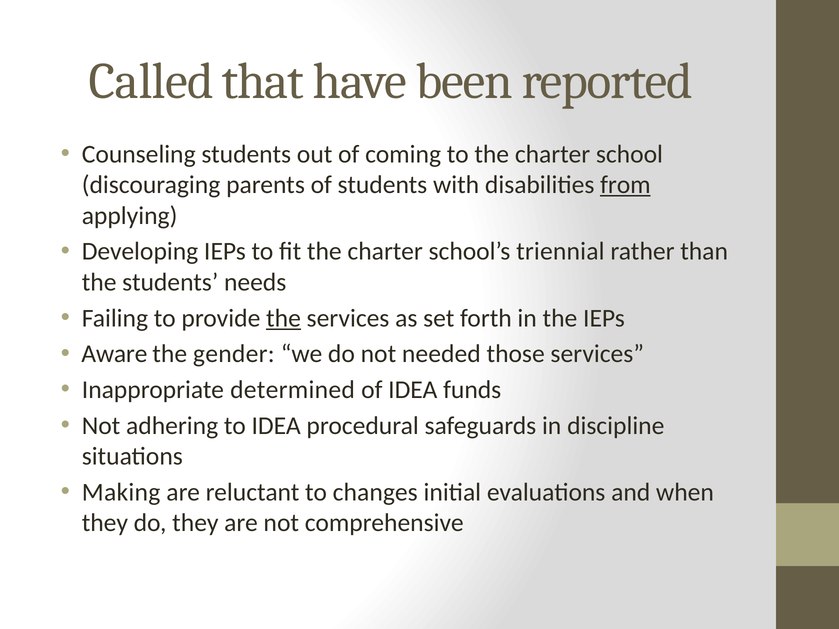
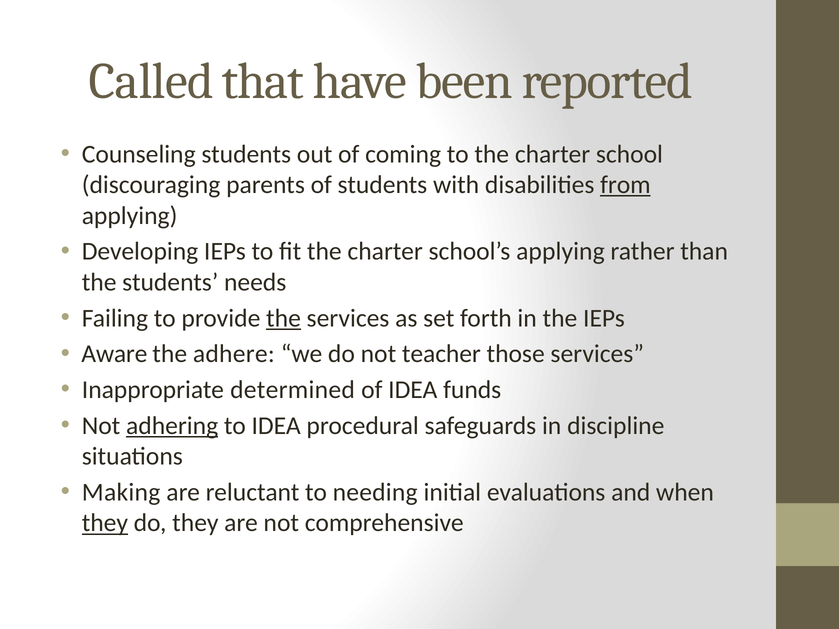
school’s triennial: triennial -> applying (560, 252)
gender: gender -> adhere (234, 354)
needed: needed -> teacher (441, 354)
adhering underline: none -> present (172, 426)
changes: changes -> needing (375, 492)
they underline: none -> present (105, 523)
